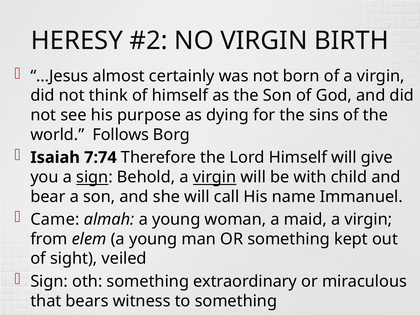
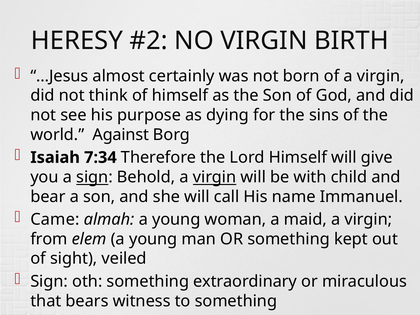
Follows: Follows -> Against (121, 135)
7:74: 7:74 -> 7:34 (100, 157)
